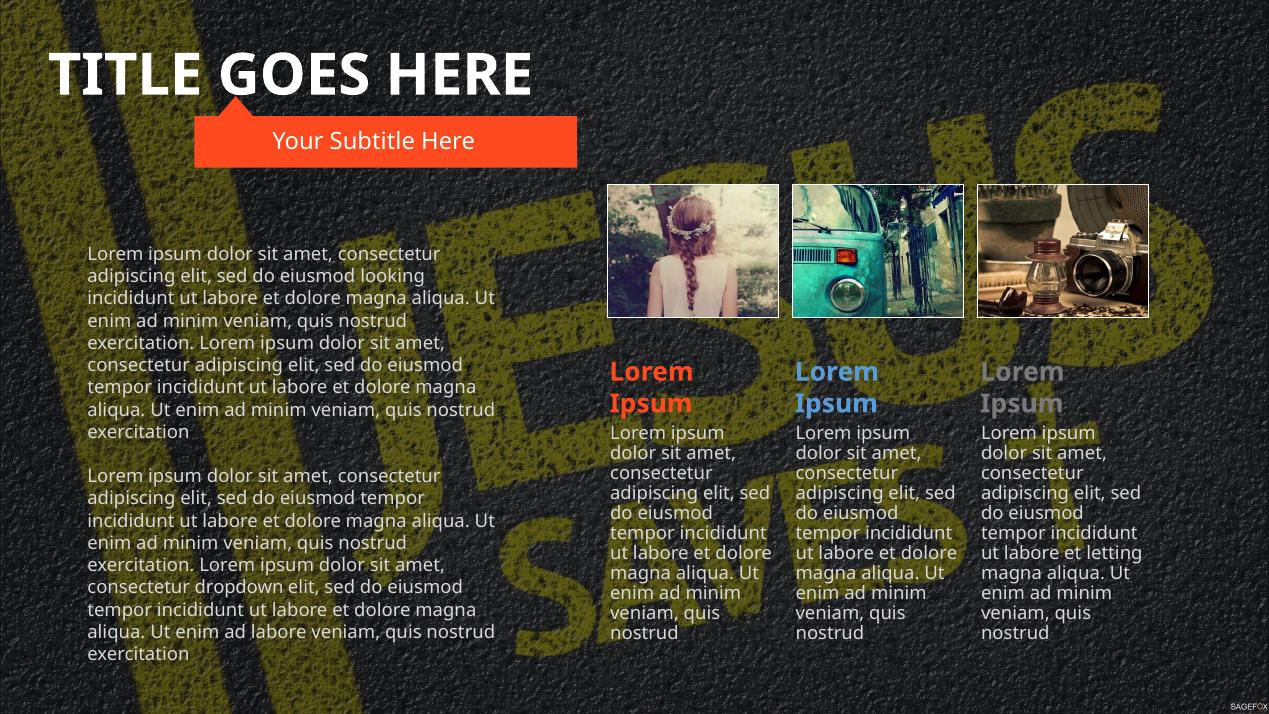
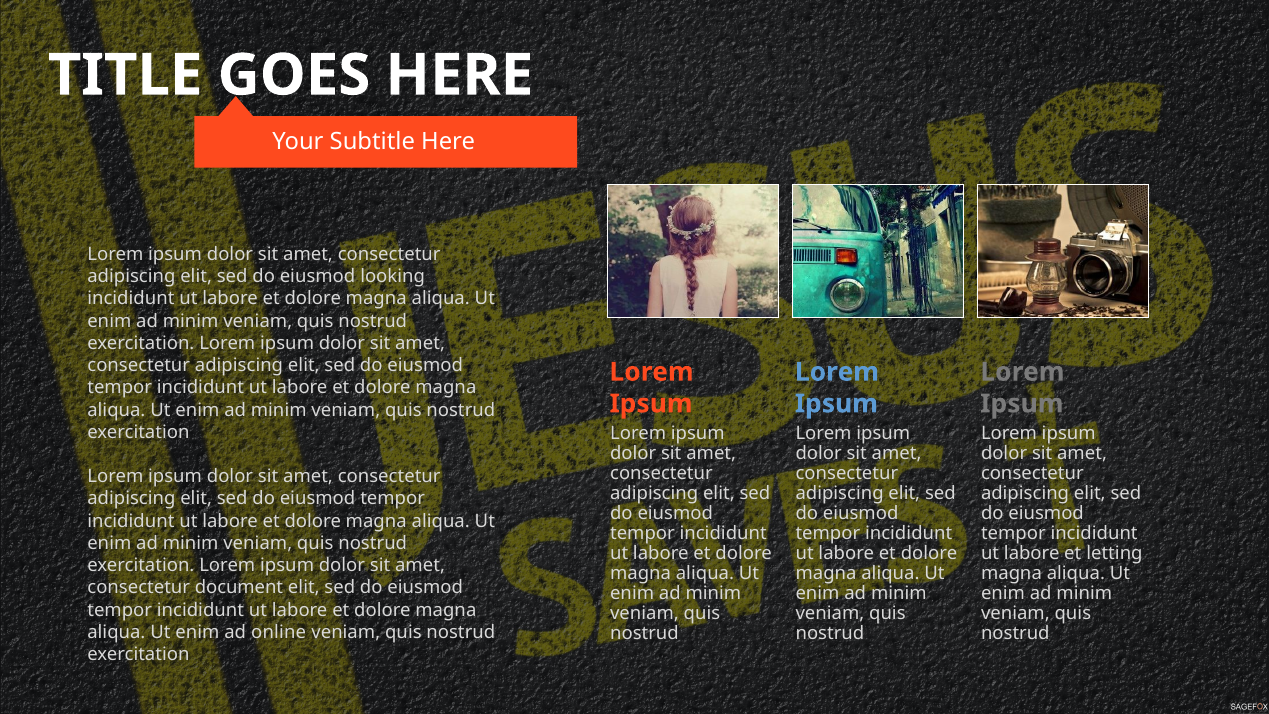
dropdown: dropdown -> document (239, 588)
ad labore: labore -> online (279, 632)
